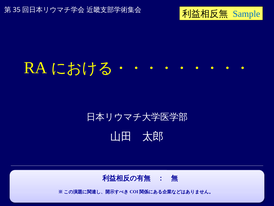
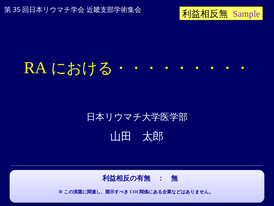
Sample colour: blue -> purple (246, 14)
